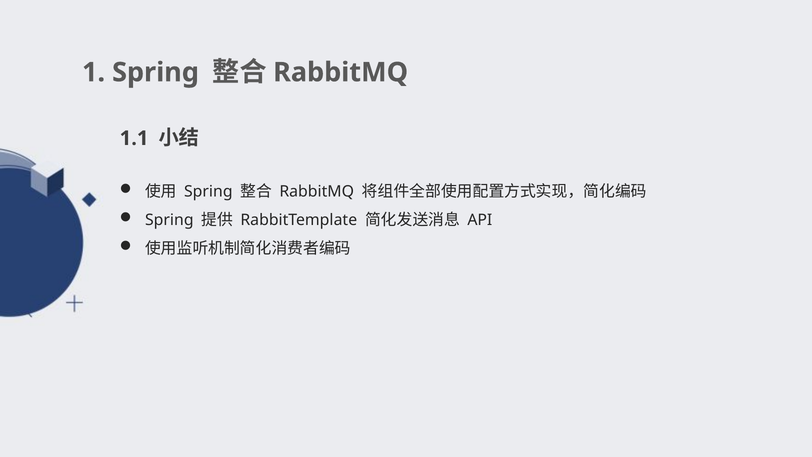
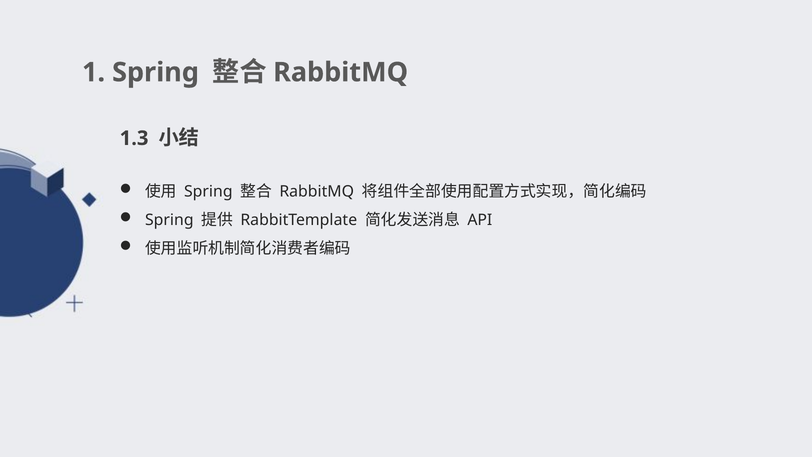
1.1: 1.1 -> 1.3 (134, 138)
